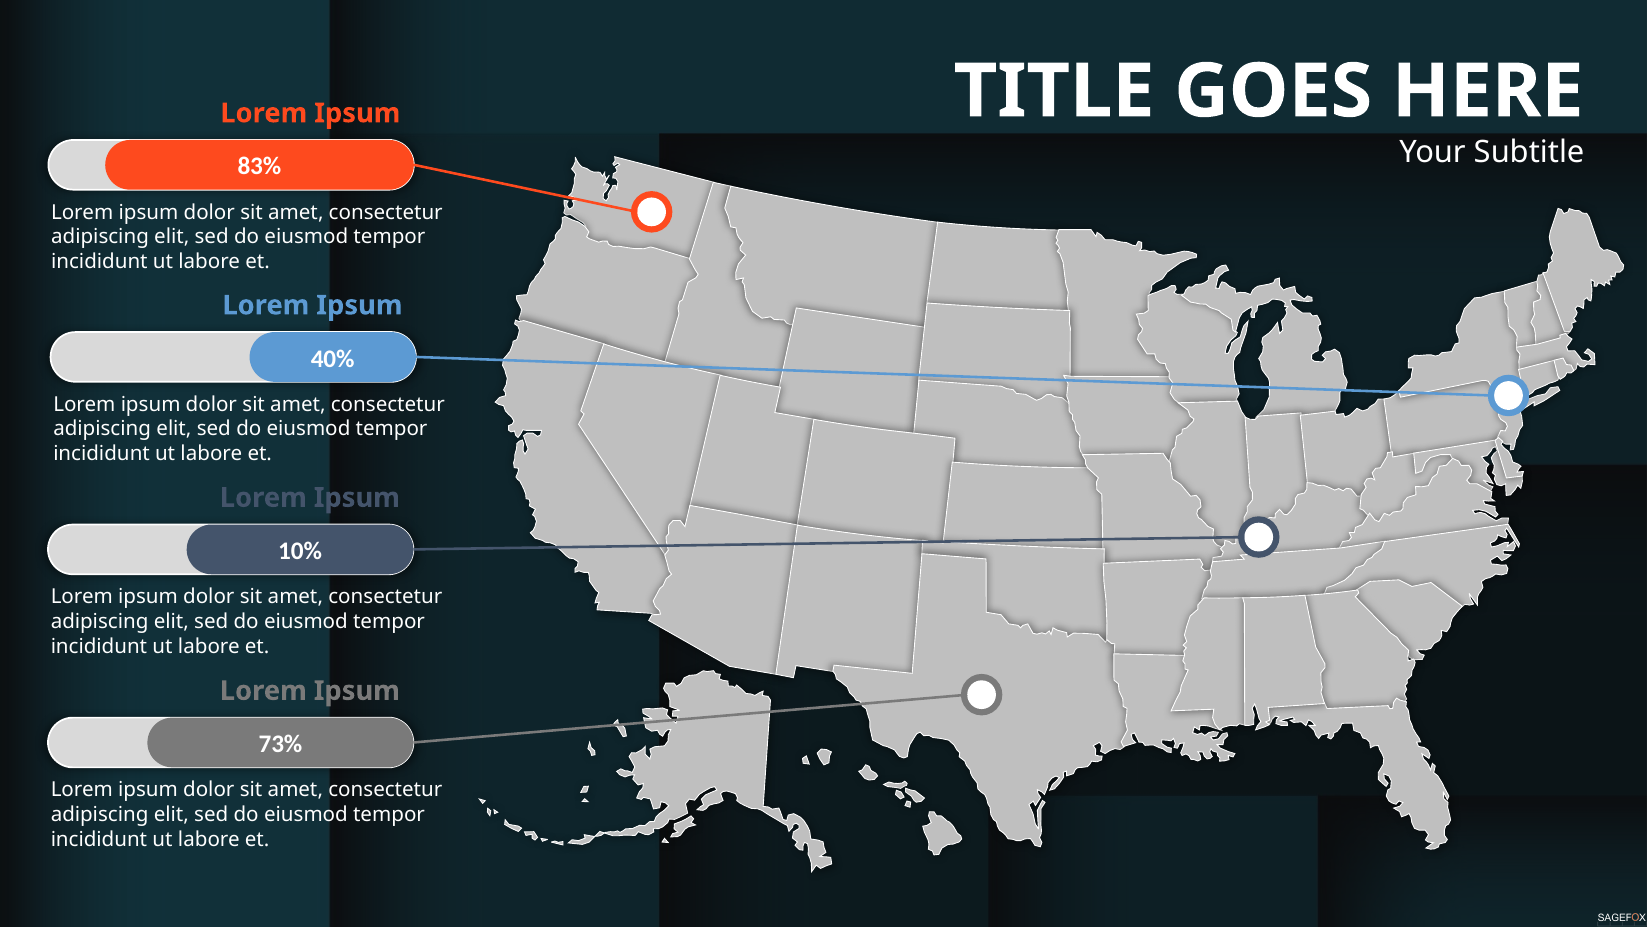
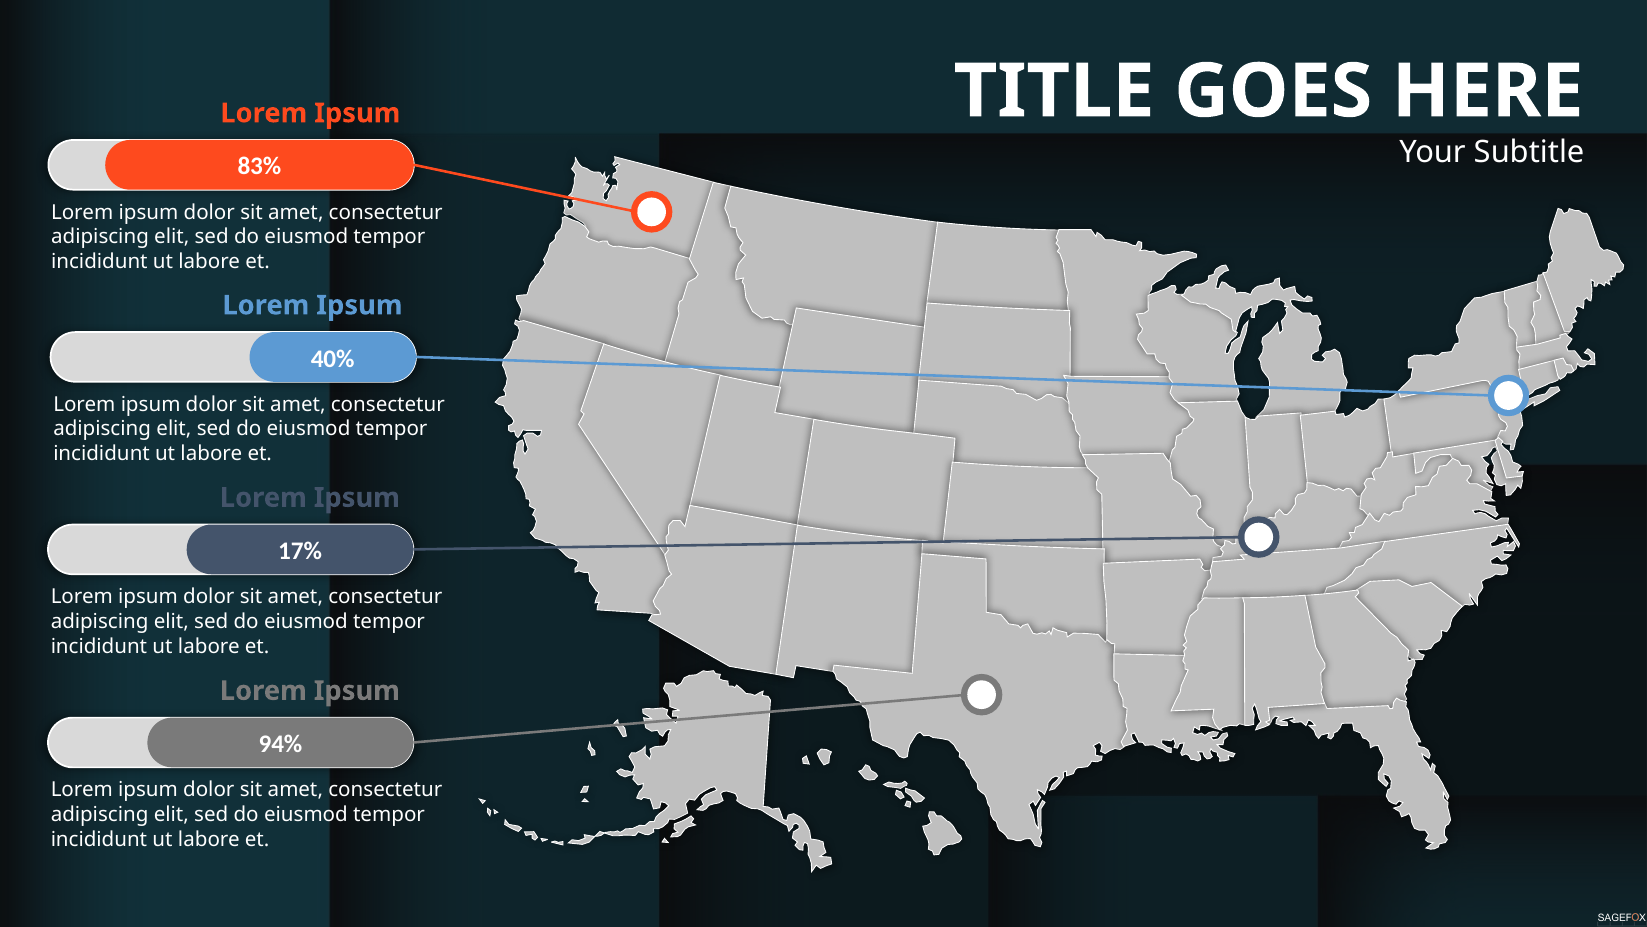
10%: 10% -> 17% (300, 551)
73%: 73% -> 94% (280, 744)
